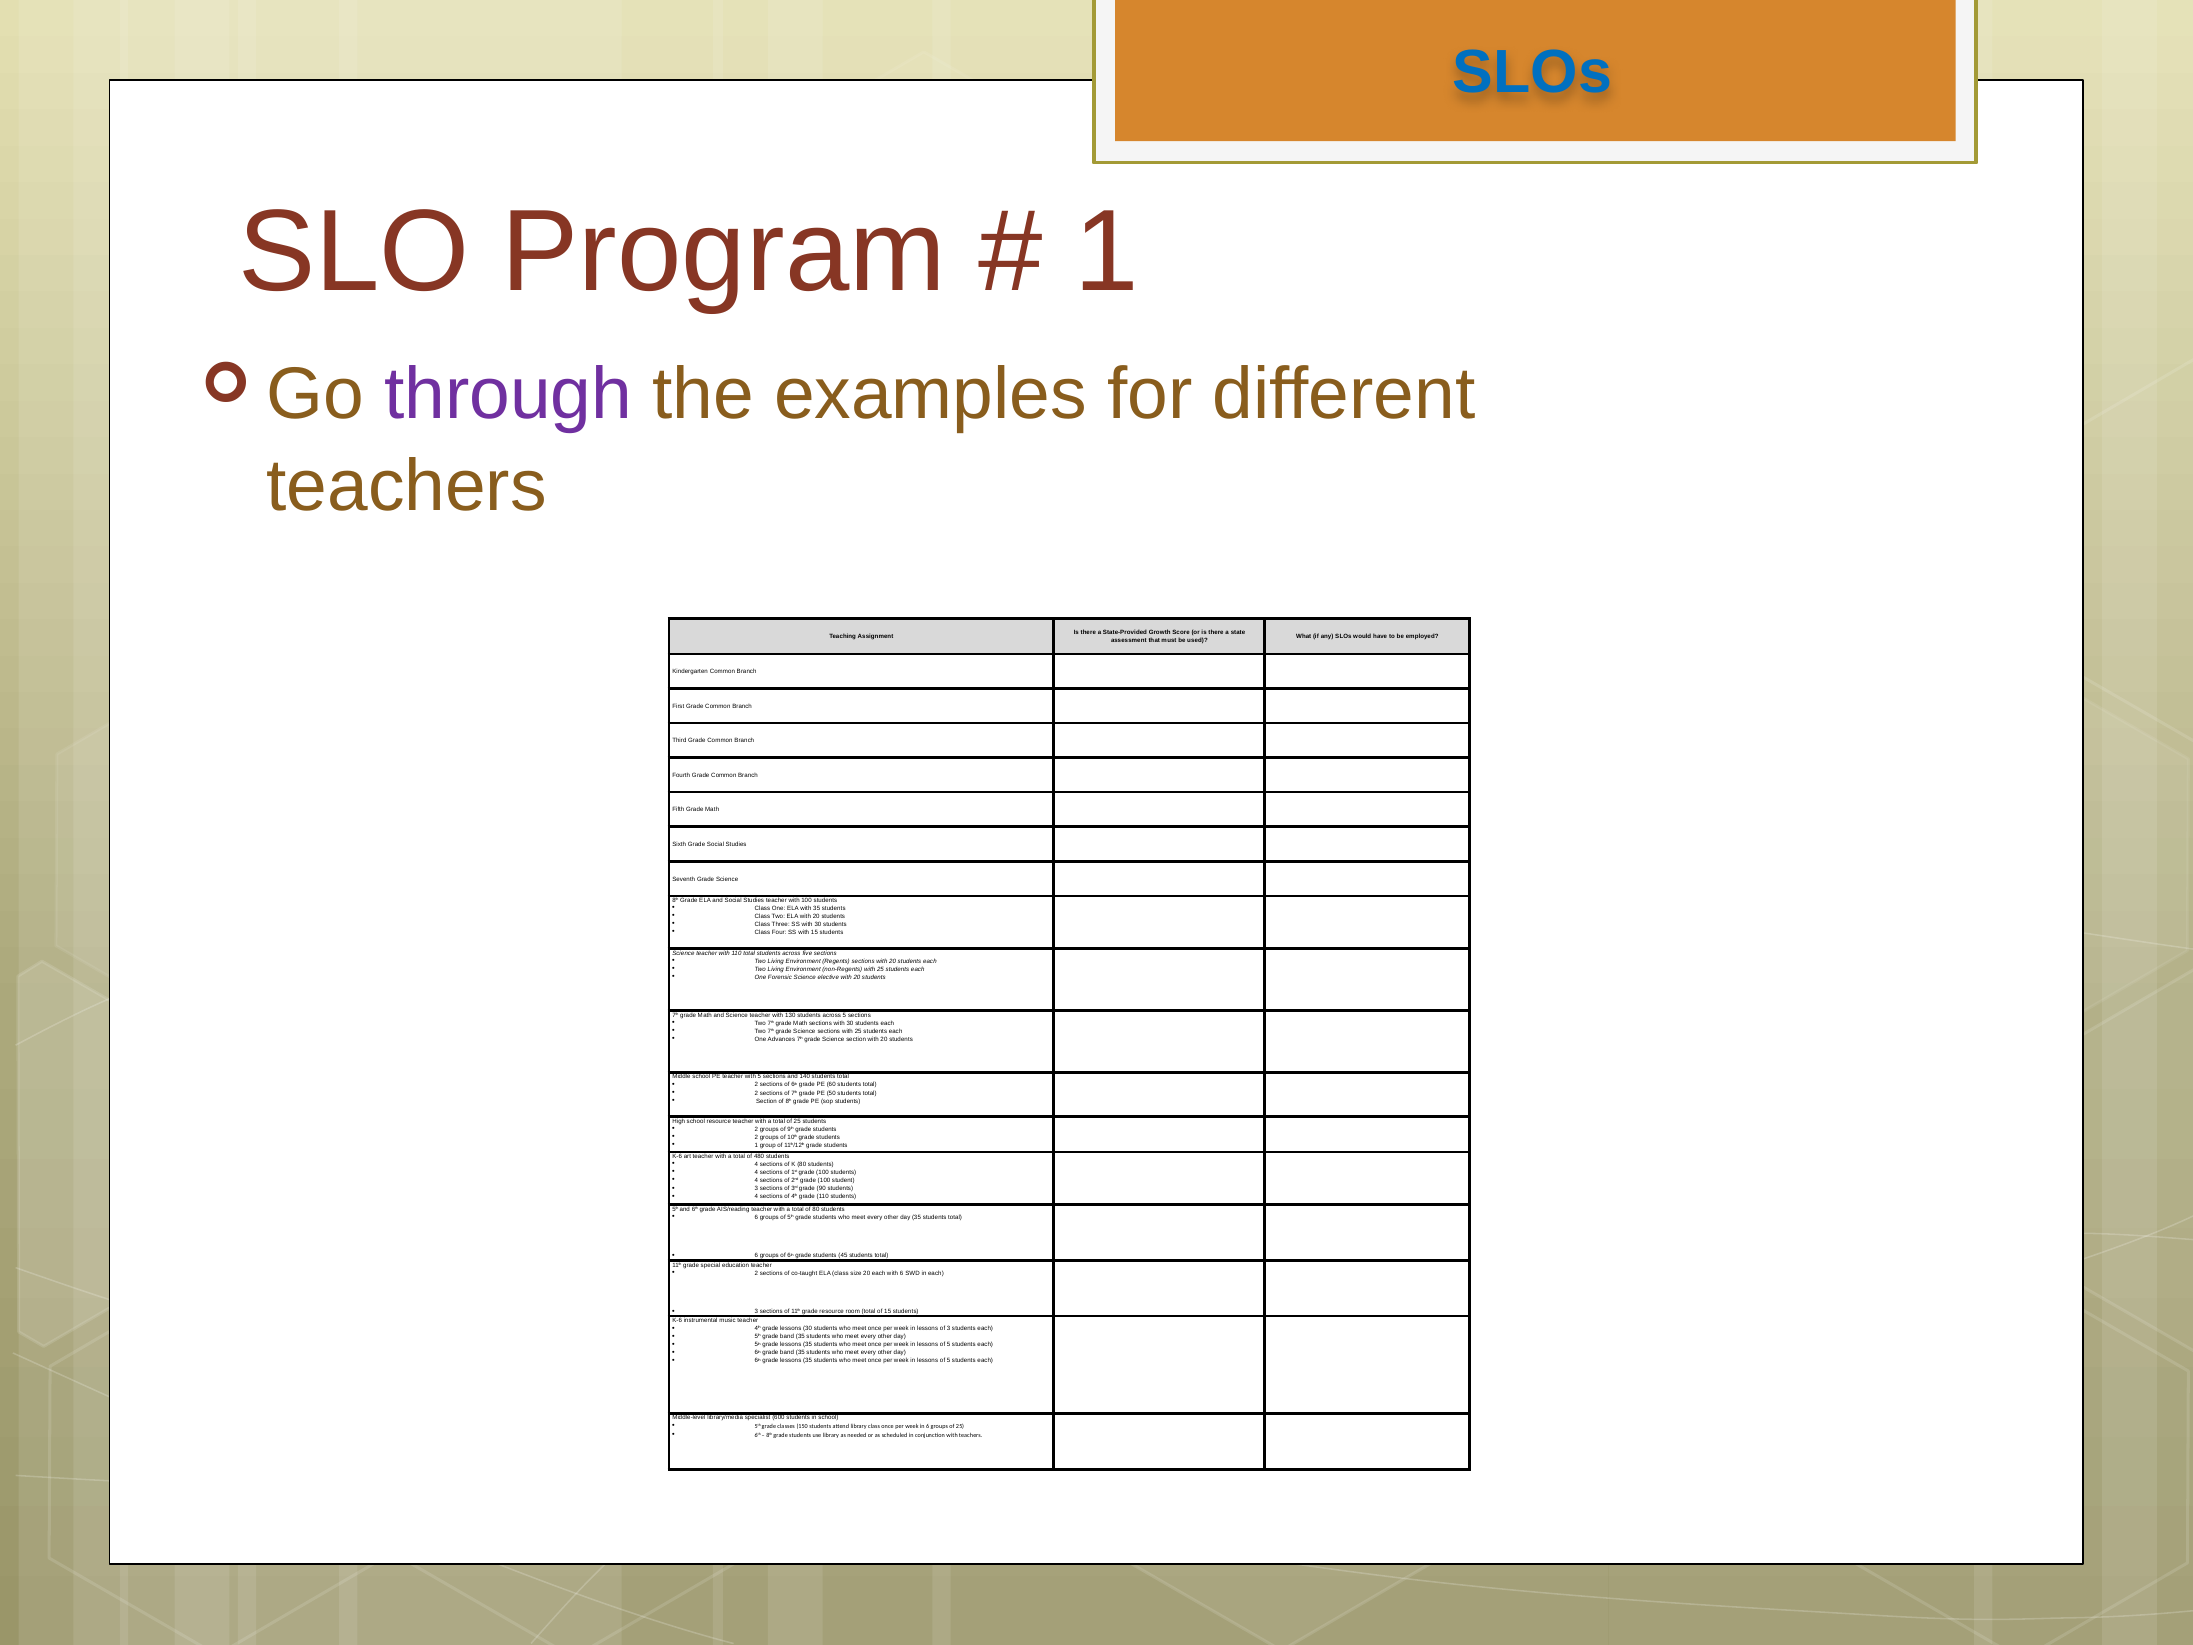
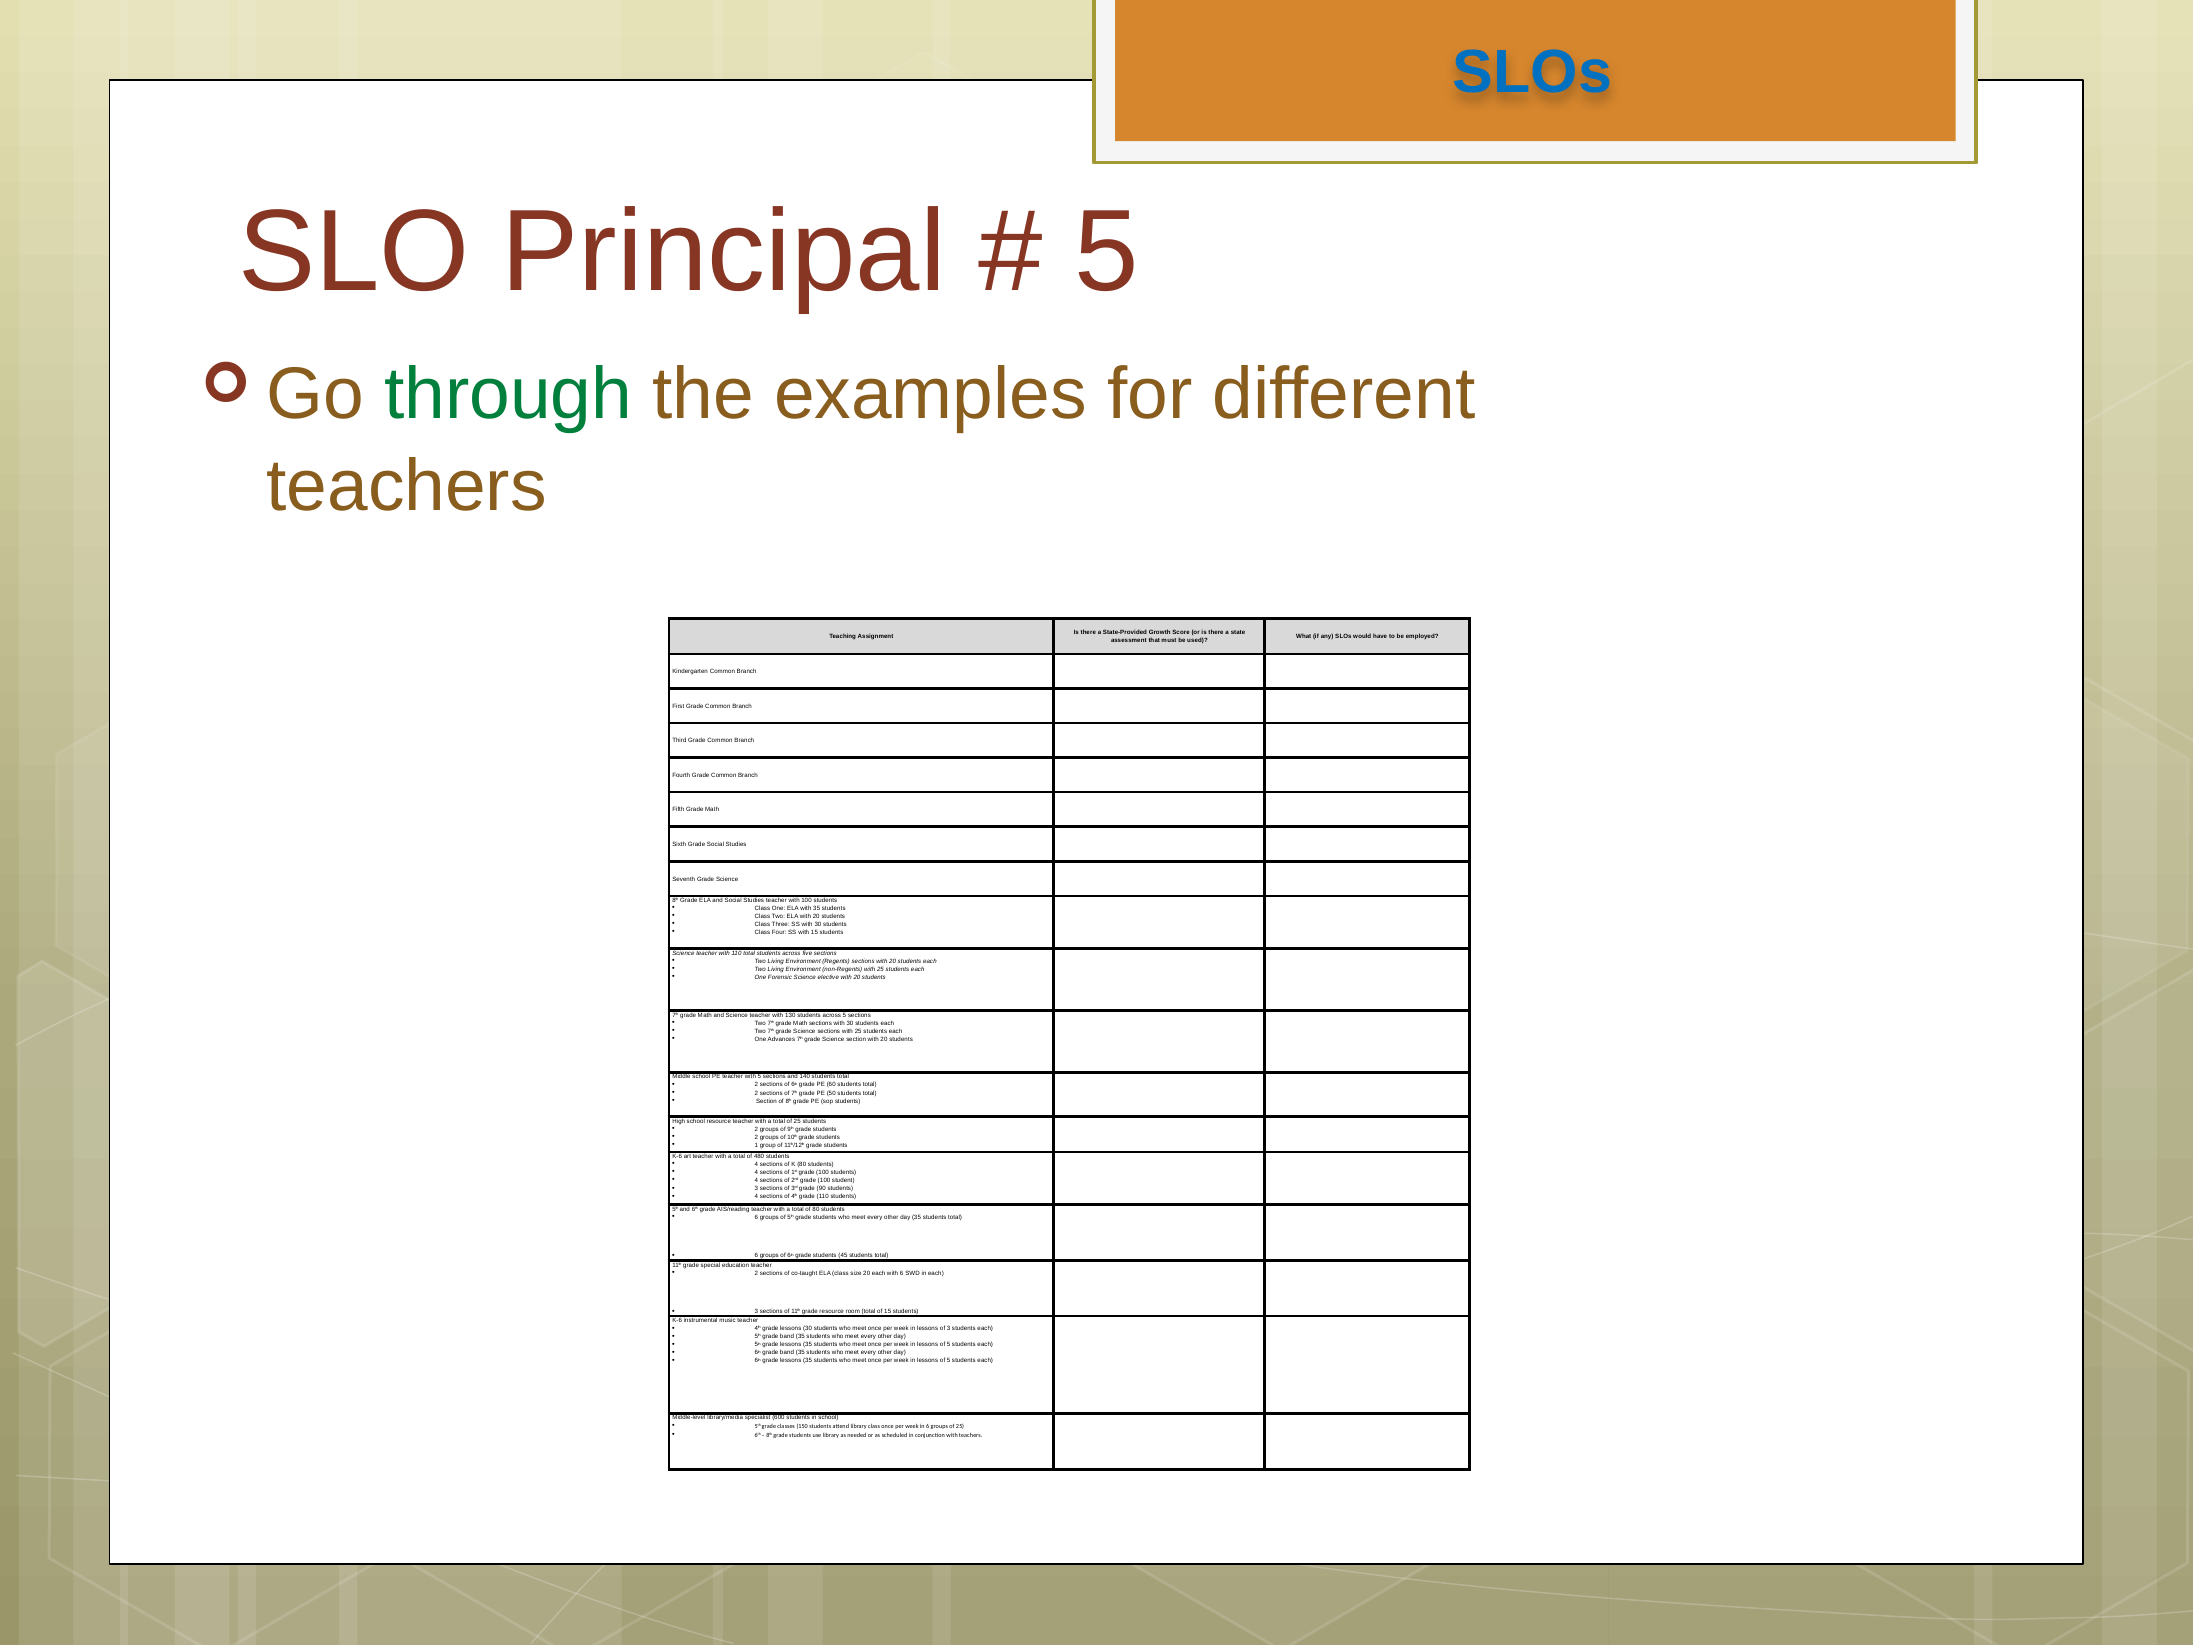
Program: Program -> Principal (724, 252)
1: 1 -> 5 (1107, 252)
through colour: purple -> green (508, 395)
